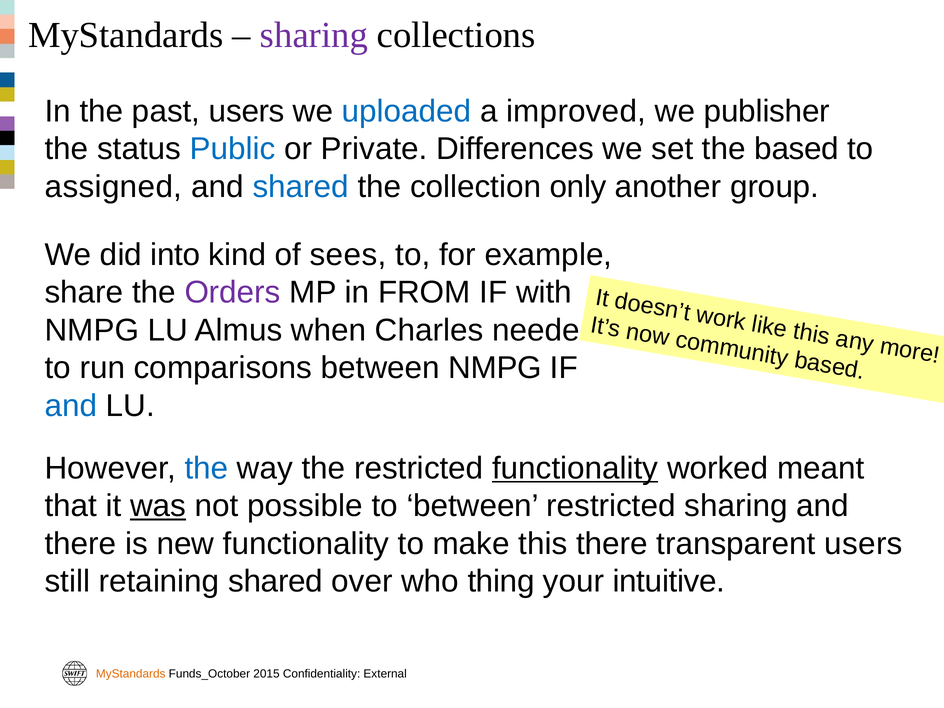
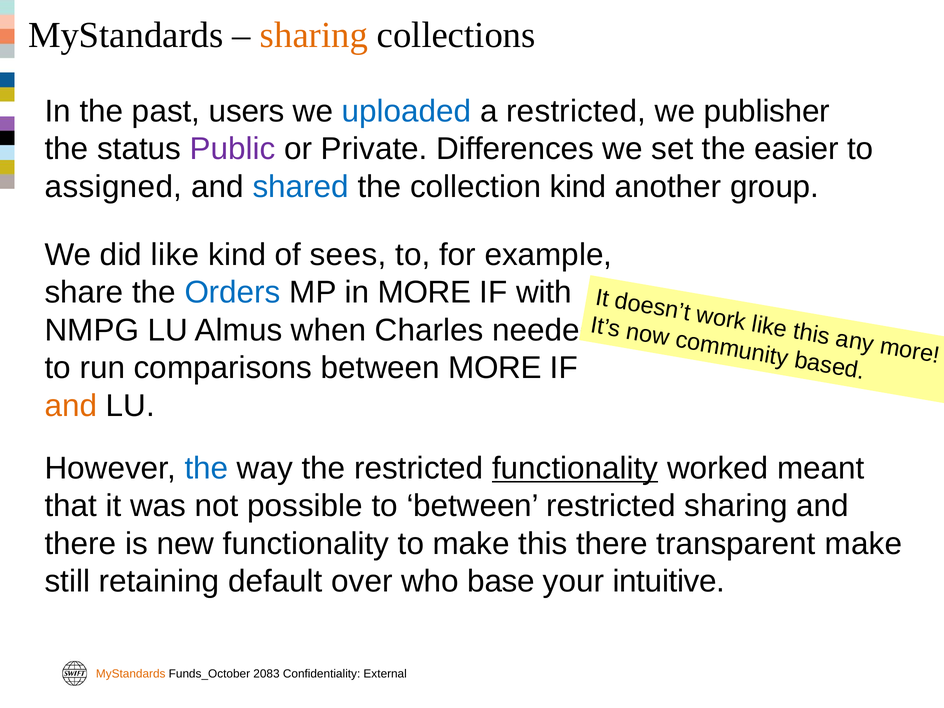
sharing colour: purple -> orange (314, 35)
a improved: improved -> restricted (576, 111)
Public colour: blue -> purple (233, 149)
the based: based -> easier (797, 149)
collection only: only -> kind (578, 187)
did into: into -> like (175, 255)
Orders colour: purple -> blue (233, 293)
in FROM: FROM -> MORE (424, 293)
between NMPG: NMPG -> MORE (495, 368)
and colour: blue -> orange (71, 406)
was underline: present -> none (158, 506)
transparent users: users -> make (863, 544)
retaining shared: shared -> default (275, 581)
thing: thing -> base (501, 581)
2015: 2015 -> 2083 (266, 674)
